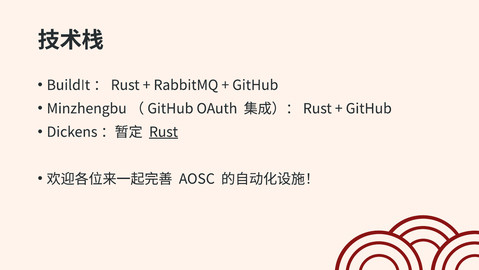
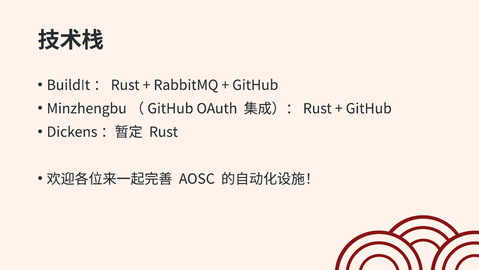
Rust underline: present -> none (164, 132)
